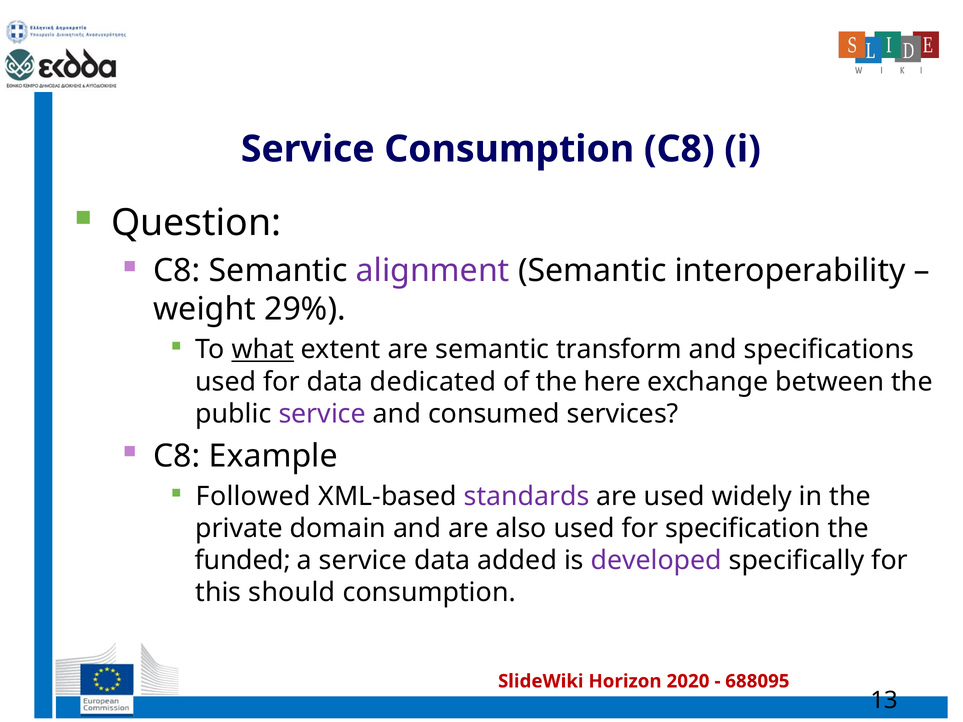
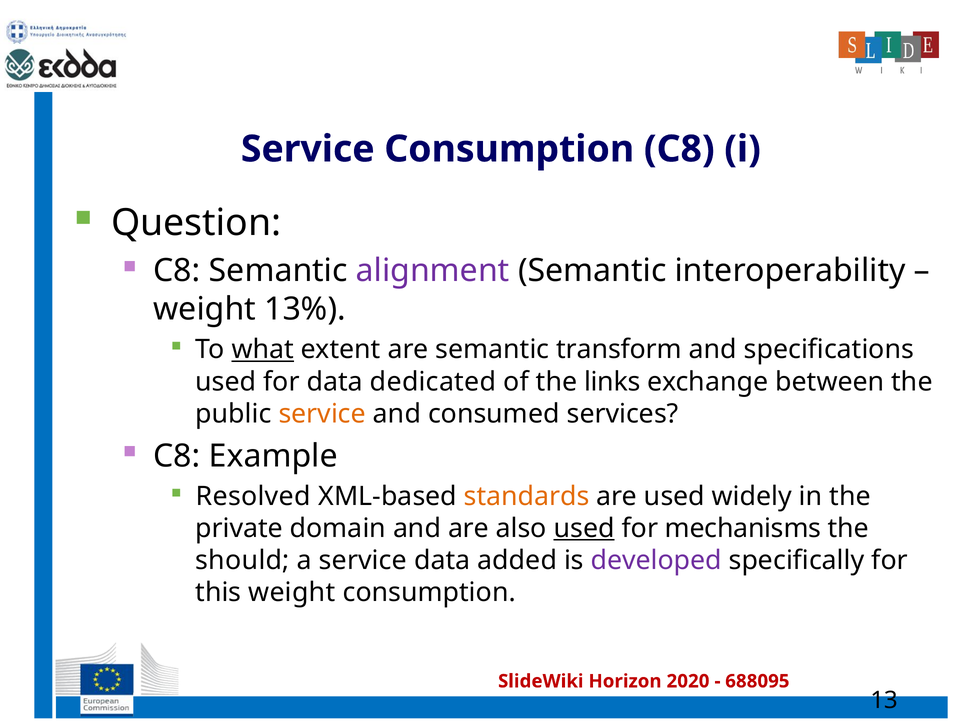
29%: 29% -> 13% (305, 310)
here: here -> links (612, 382)
service colour: purple -> orange (322, 414)
Followed: Followed -> Resolved (253, 496)
standards colour: purple -> orange (527, 496)
used underline: none -> present (584, 529)
specification: specification -> mechanisms (743, 529)
funded: funded -> should (243, 561)
this should: should -> weight (292, 593)
